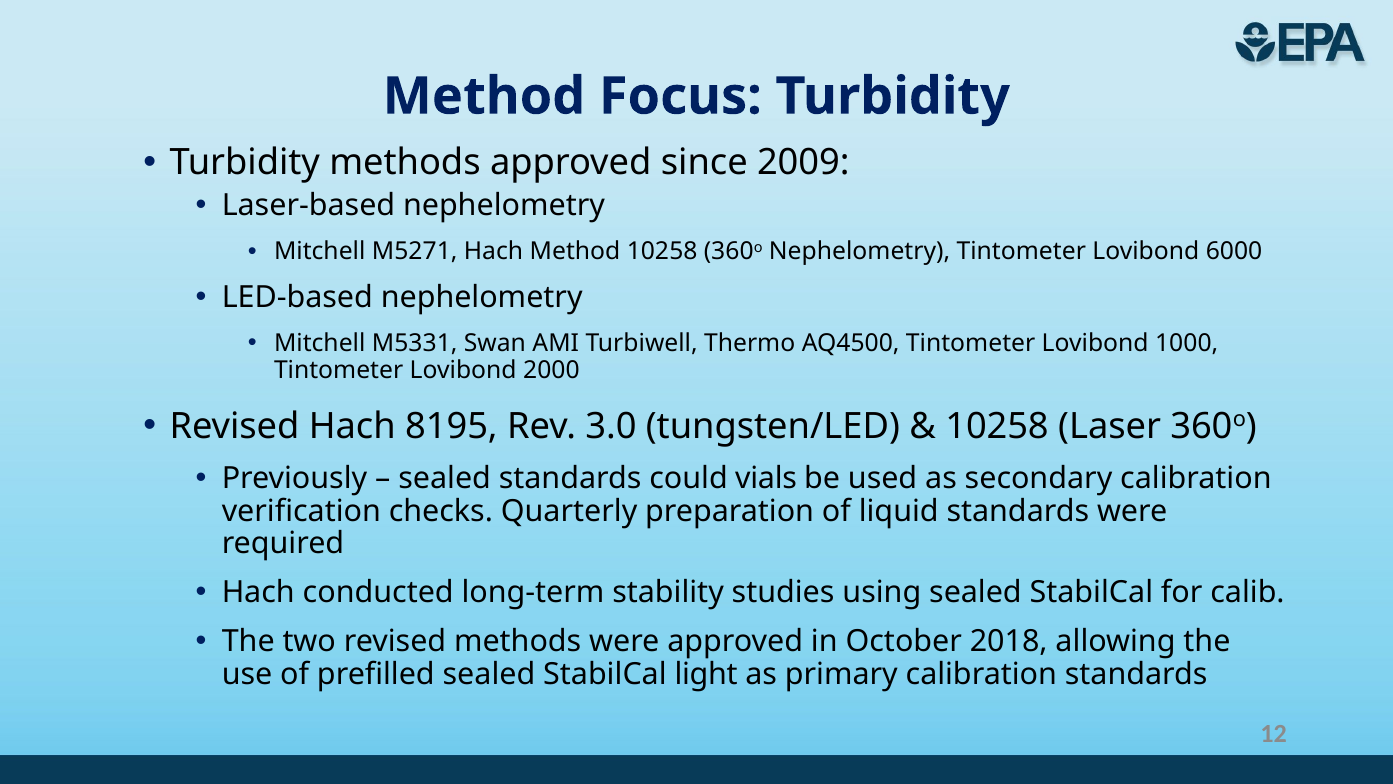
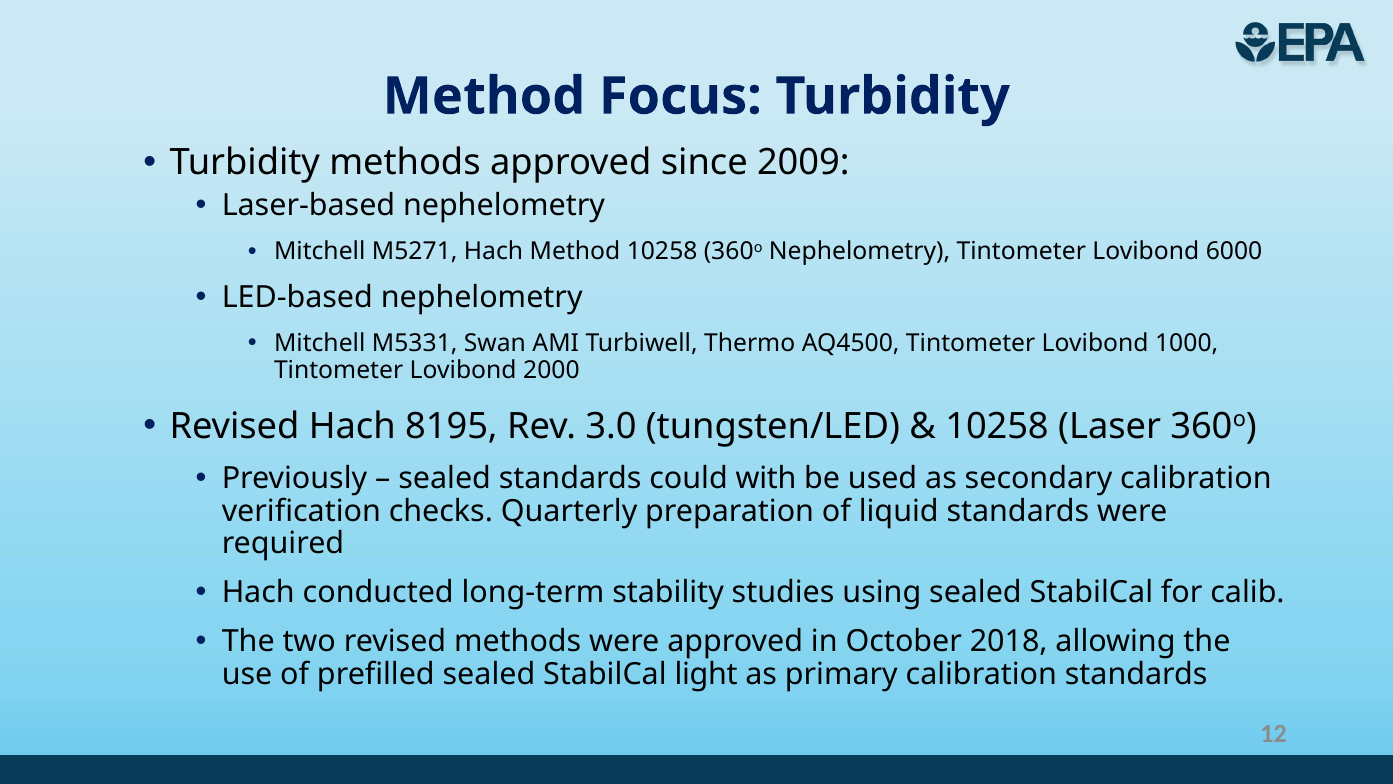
vials: vials -> with (766, 478)
